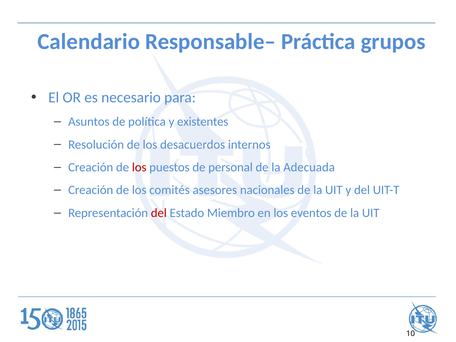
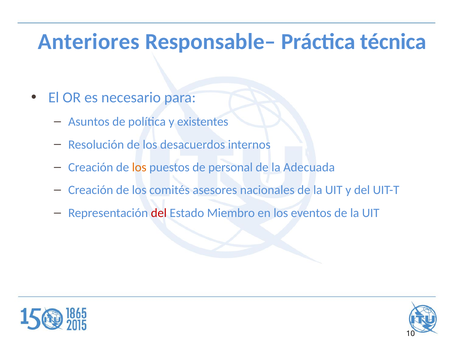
Calendario: Calendario -> Anteriores (89, 41)
grupos: grupos -> técnica (393, 41)
los colour: red -> orange (139, 167)
